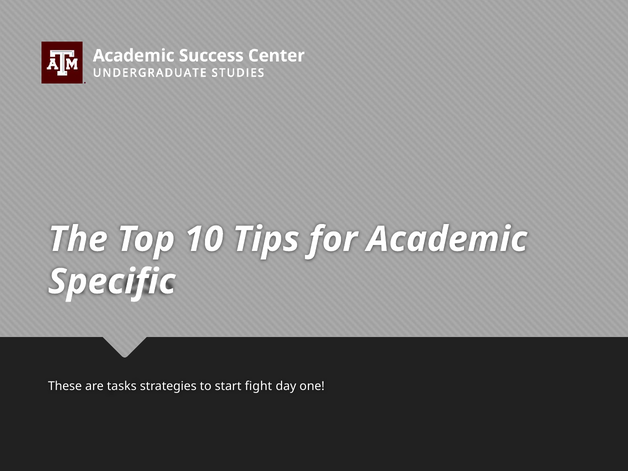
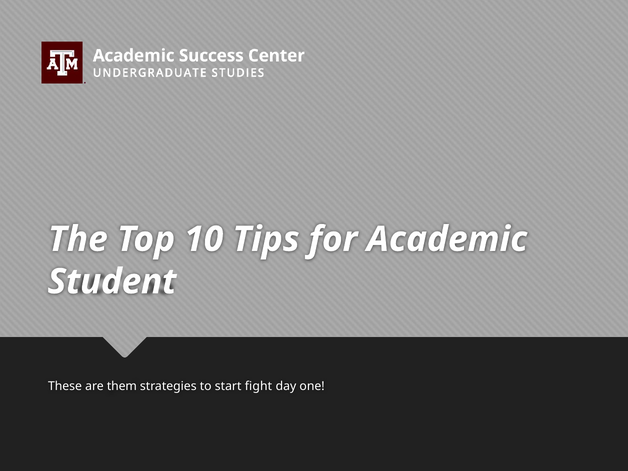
Specific: Specific -> Student (112, 282)
tasks: tasks -> them (122, 386)
